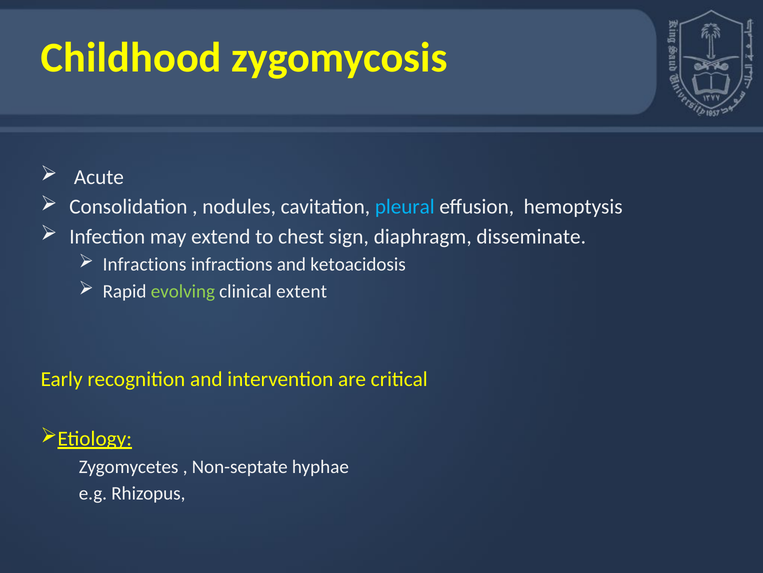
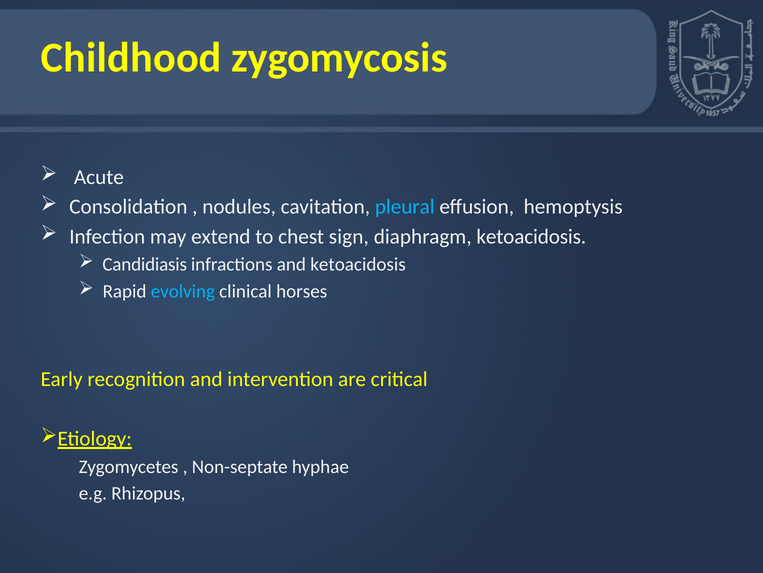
diaphragm disseminate: disseminate -> ketoacidosis (531, 236)
Infractions: Infractions -> Candidiasis (145, 264)
evolving colour: light green -> light blue (183, 291)
extent: extent -> horses (302, 291)
